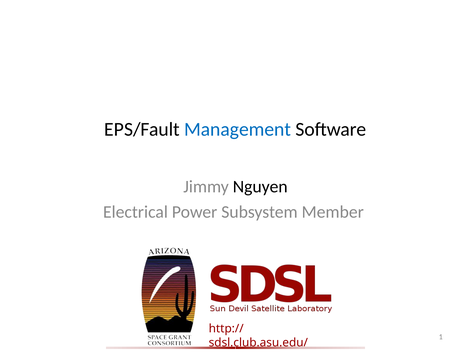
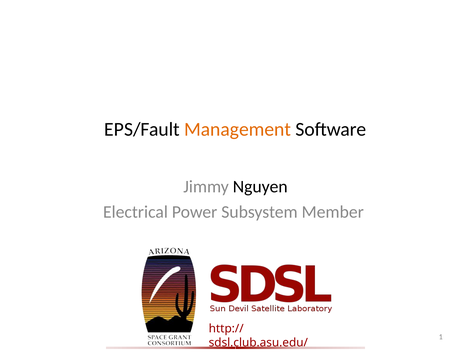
Management colour: blue -> orange (238, 129)
